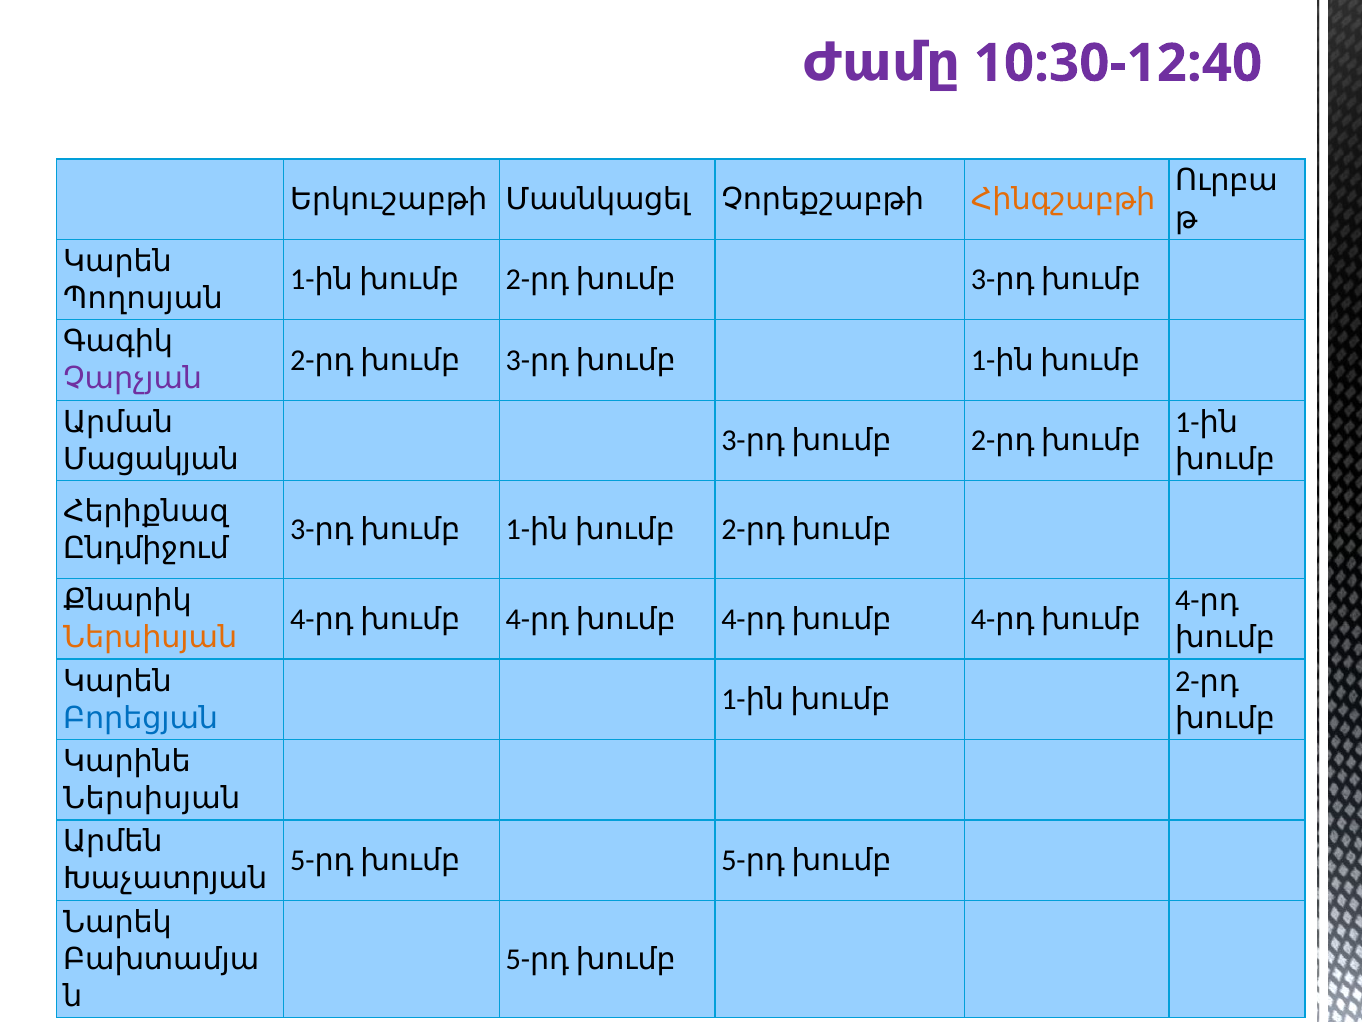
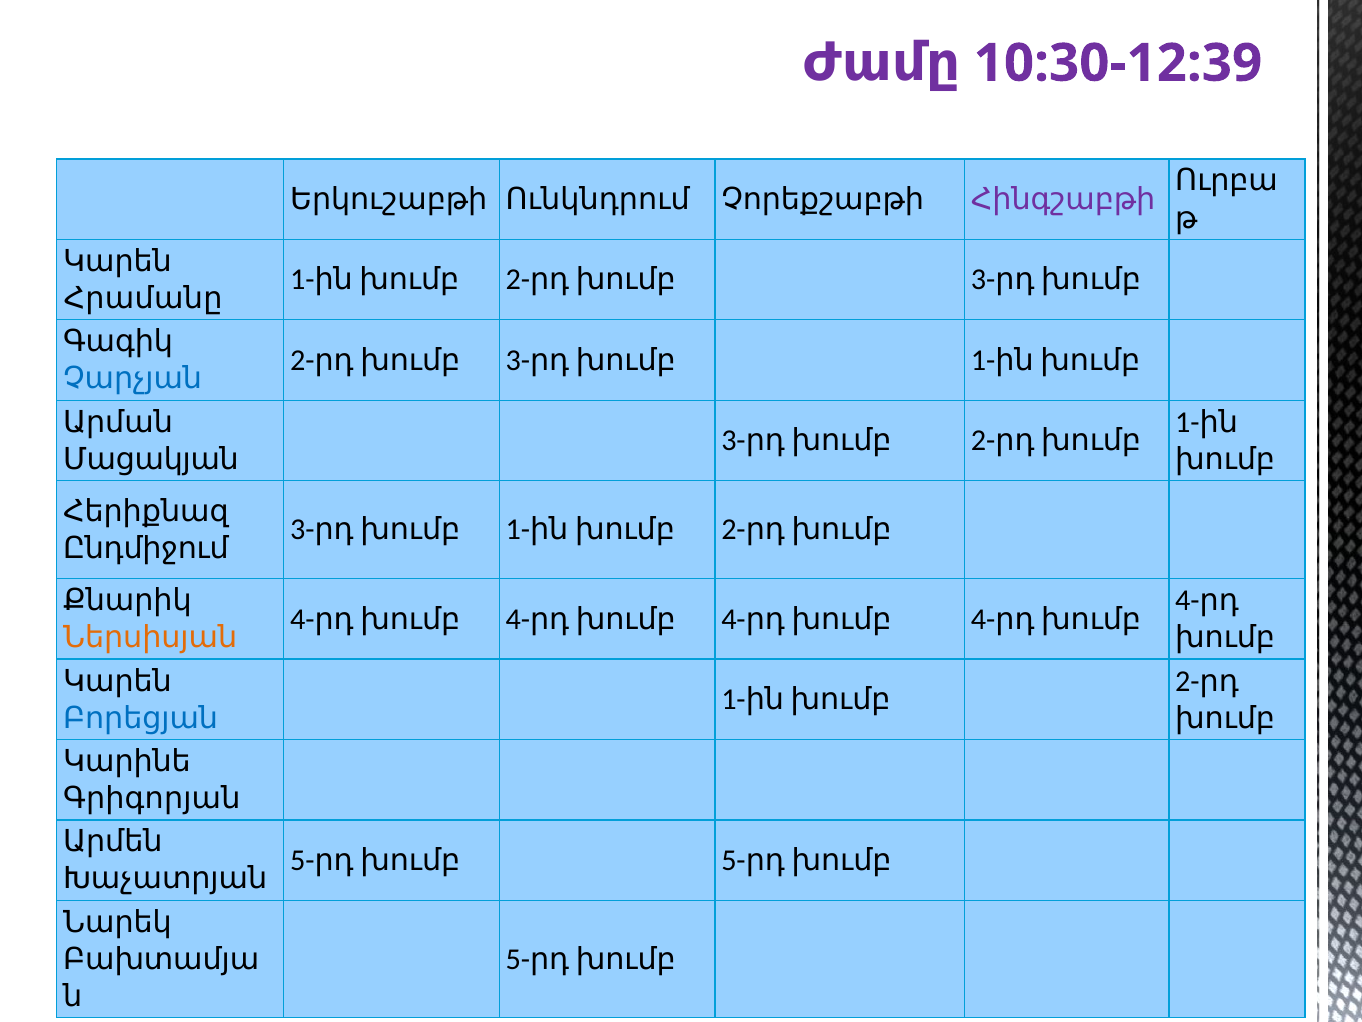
10:30-12:40: 10:30-12:40 -> 10:30-12:39 (1118, 63)
Մասնկացել: Մասնկացել -> Ունկնդրում (598, 199)
Հինգշաբթի colour: orange -> purple (1063, 199)
Պողոսյան: Պողոսյան -> Հրամանը (143, 298)
Չարչյան colour: purple -> blue (133, 379)
Ներսիսյան: Ներսիսյան -> Գրիգորյան (152, 798)
